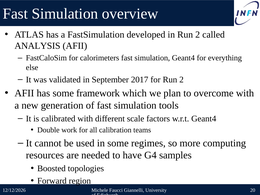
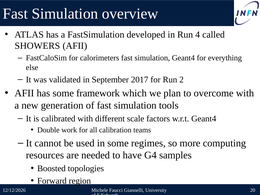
in Run 2: 2 -> 4 (198, 35)
ANALYSIS: ANALYSIS -> SHOWERS (37, 46)
